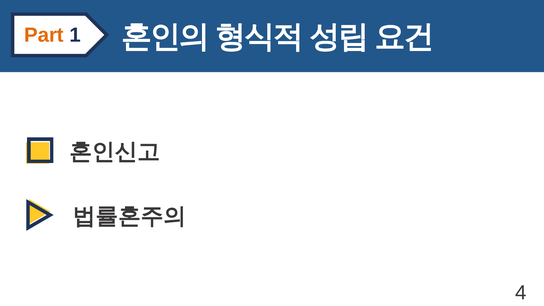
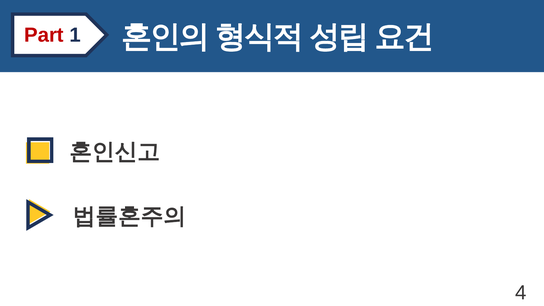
Part colour: orange -> red (44, 35)
